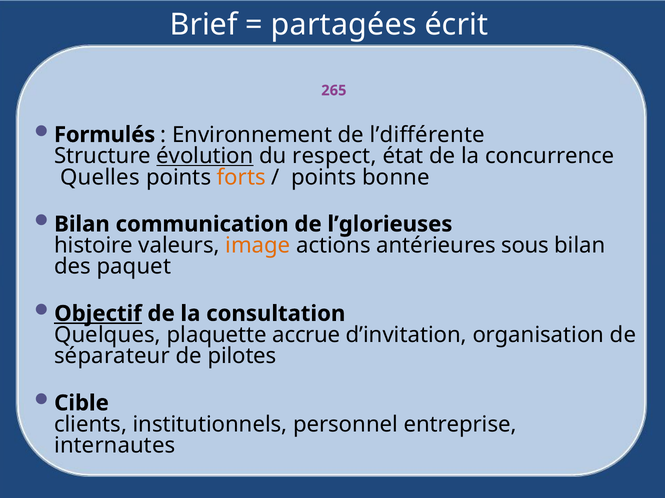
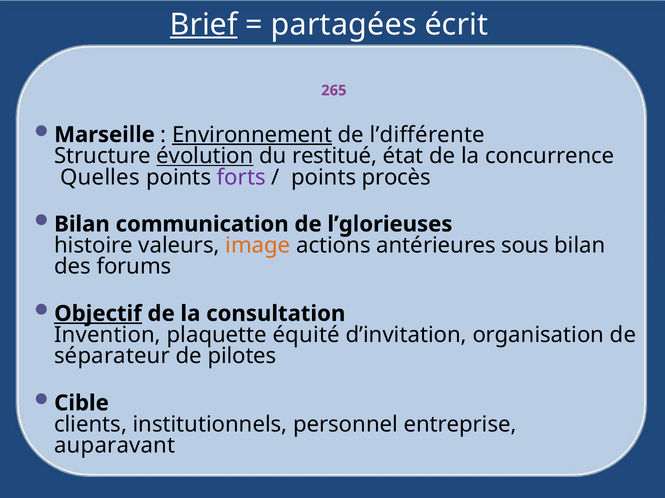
Brief underline: none -> present (204, 25)
Formulés: Formulés -> Marseille (105, 135)
Environnement underline: none -> present (252, 135)
respect: respect -> restitué (335, 156)
forts colour: orange -> purple (241, 178)
bonne: bonne -> procès (396, 178)
paquet: paquet -> forums (134, 267)
Quelques: Quelques -> Invention (108, 335)
accrue: accrue -> équité (306, 335)
internautes: internautes -> auparavant (115, 446)
